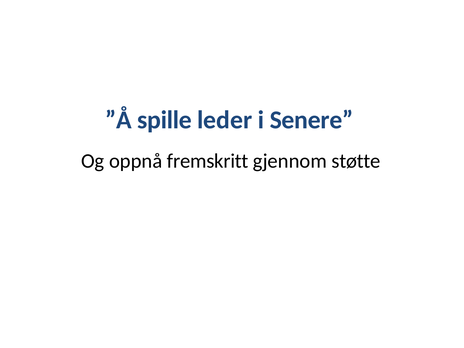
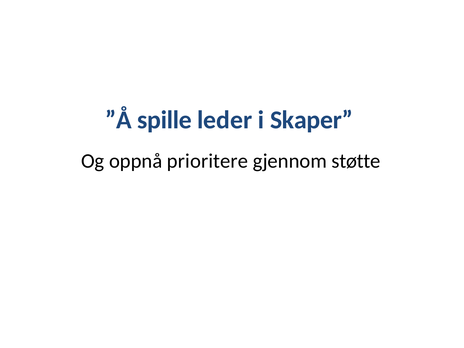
Senere: Senere -> Skaper (312, 120)
fremskritt: fremskritt -> prioritere (208, 161)
